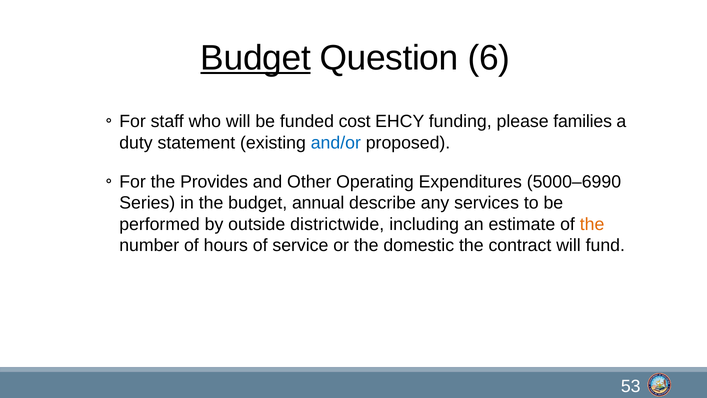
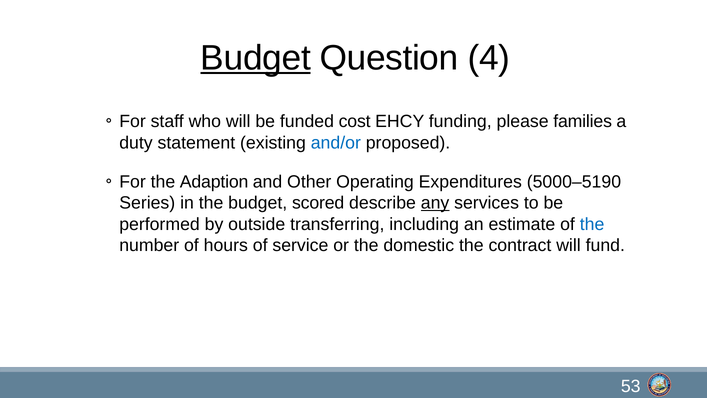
6: 6 -> 4 (489, 58)
Provides: Provides -> Adaption (214, 182)
5000–6990: 5000–6990 -> 5000–5190 (574, 182)
annual: annual -> scored (318, 203)
any underline: none -> present (435, 203)
districtwide: districtwide -> transferring (337, 224)
the colour: orange -> blue (592, 224)
